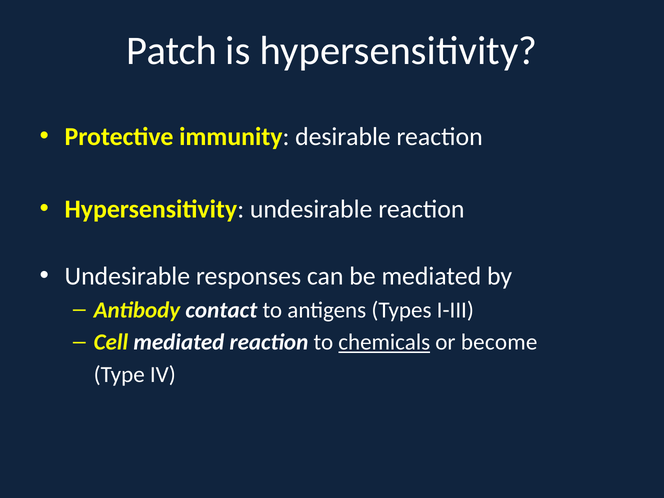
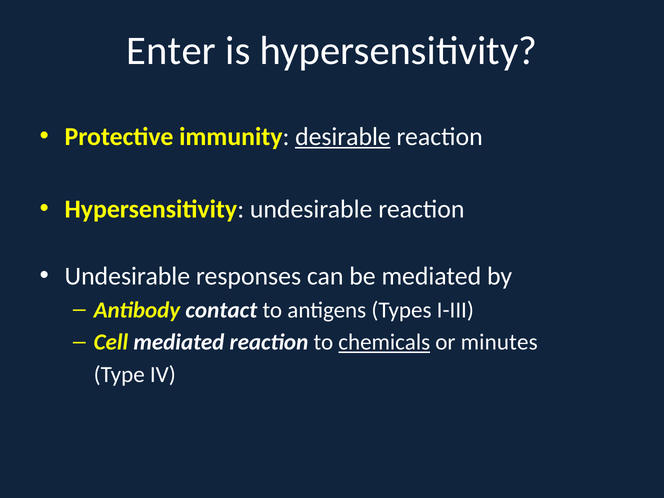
Patch: Patch -> Enter (171, 51)
desirable underline: none -> present (343, 137)
become: become -> minutes (499, 342)
